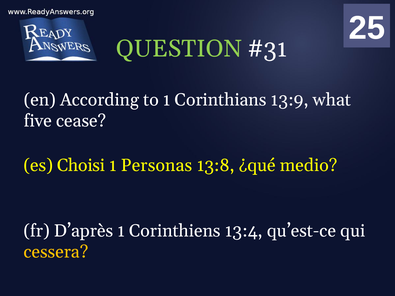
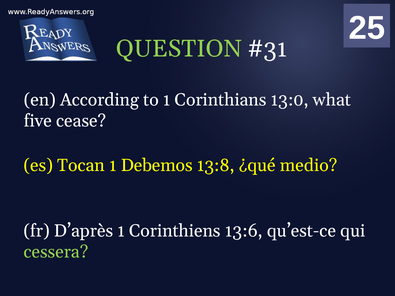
13:9: 13:9 -> 13:0 (290, 100)
Choisi: Choisi -> Tocan (81, 165)
Personas: Personas -> Debemos (157, 165)
13:4: 13:4 -> 13:6 (244, 231)
cessera colour: yellow -> light green (56, 252)
